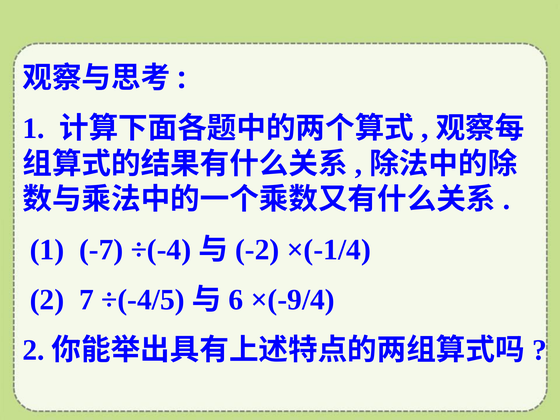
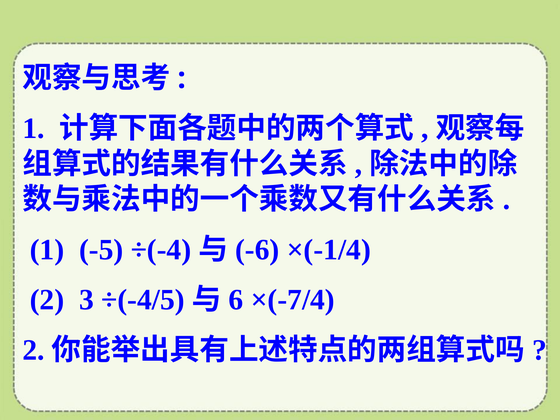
-7: -7 -> -5 (101, 250)
-2: -2 -> -6 (257, 250)
7: 7 -> 3 (86, 300)
×(-9/4: ×(-9/4 -> ×(-7/4 (293, 300)
